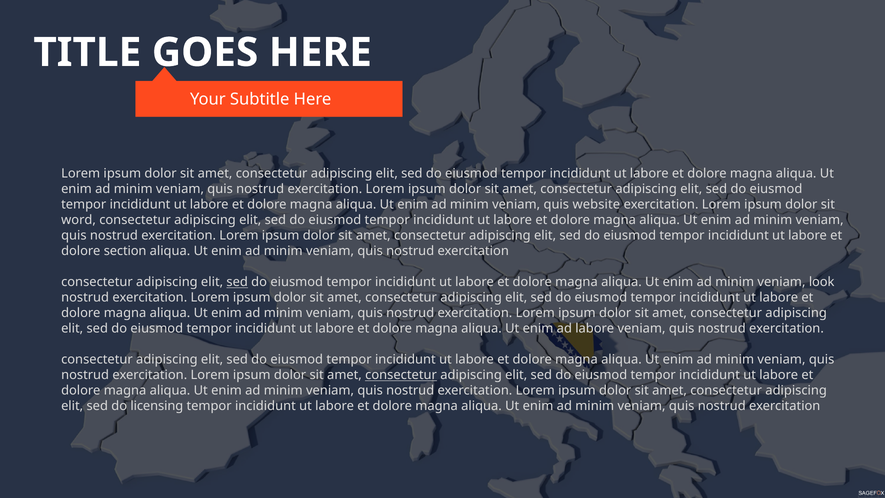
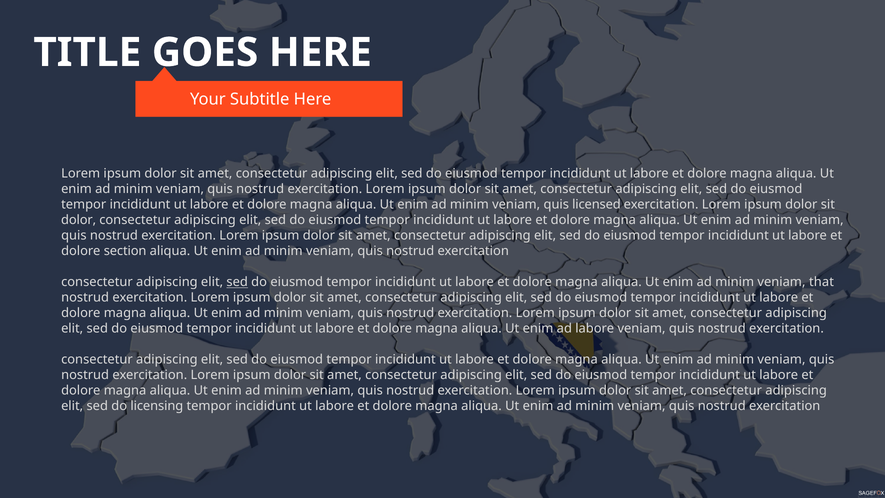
website: website -> licensed (596, 205)
word: word -> dolor (79, 220)
look: look -> that (822, 282)
consectetur underline: present -> none (401, 375)
